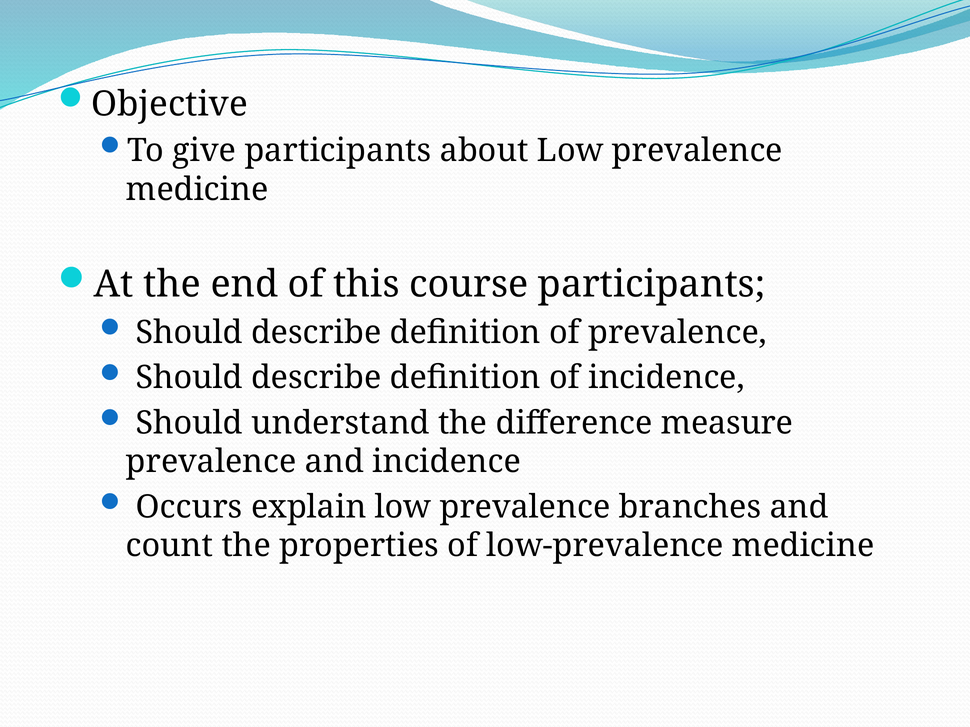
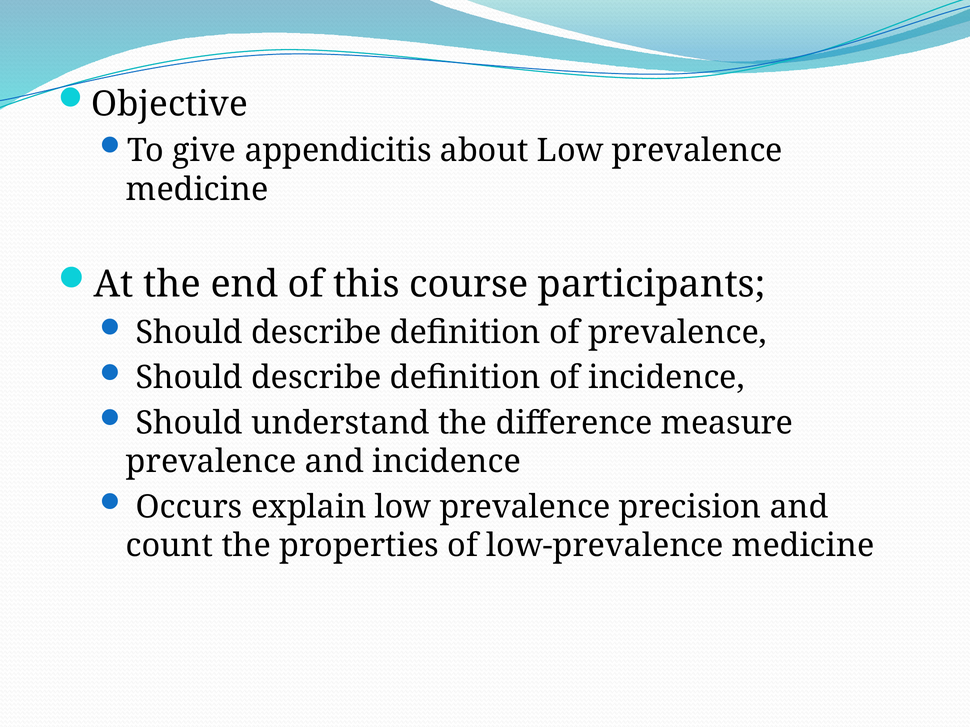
give participants: participants -> appendicitis (338, 151)
branches: branches -> precision (690, 507)
